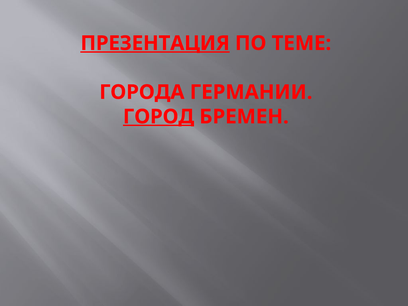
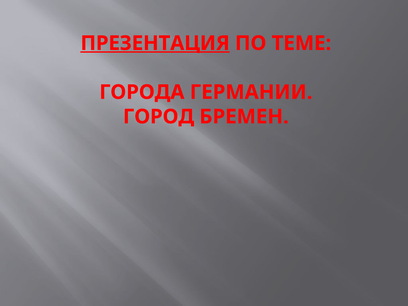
ГОРОД underline: present -> none (159, 117)
